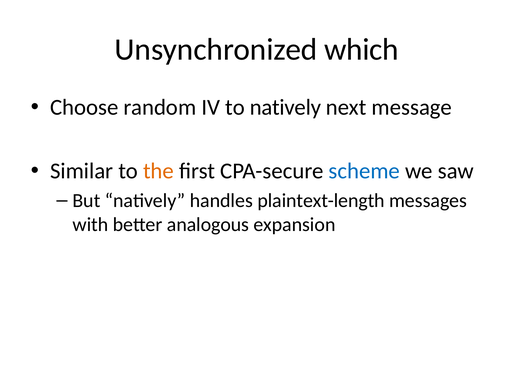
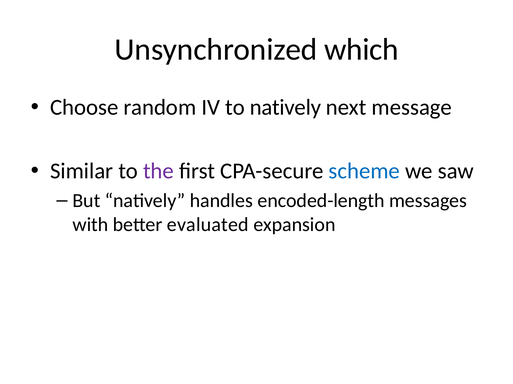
the colour: orange -> purple (158, 171)
plaintext-length: plaintext-length -> encoded-length (321, 201)
analogous: analogous -> evaluated (208, 225)
